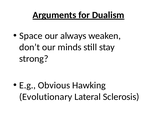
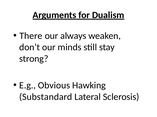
Space: Space -> There (31, 36)
Evolutionary: Evolutionary -> Substandard (46, 97)
